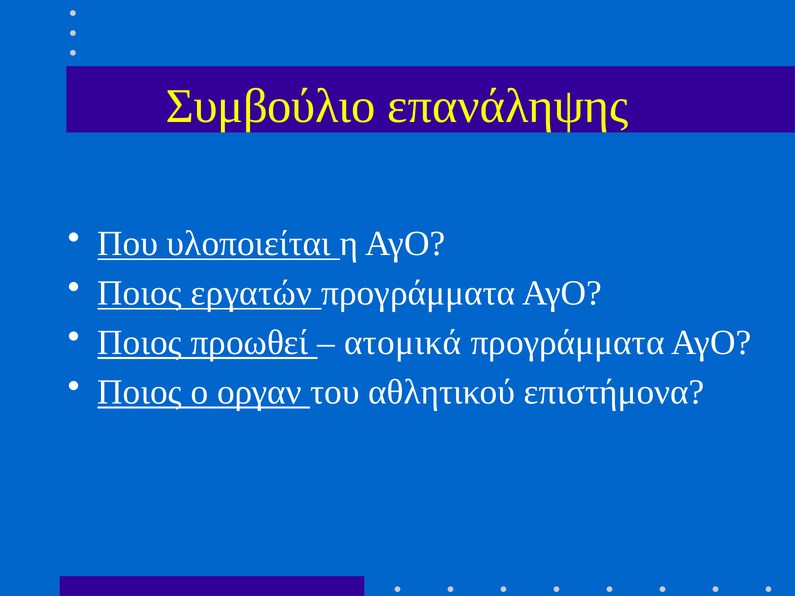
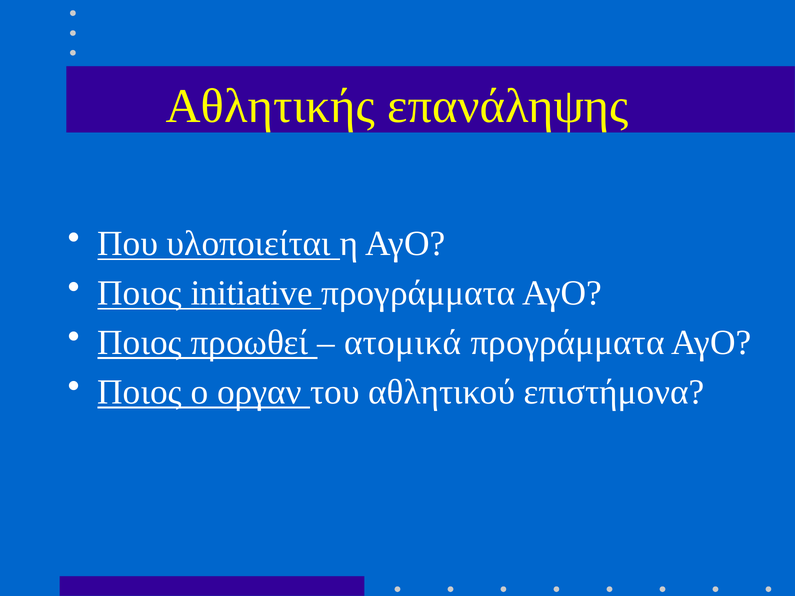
Συμβούλιο: Συμβούλιο -> Αθλητικής (270, 106)
εργατών: εργατών -> initiative (252, 293)
